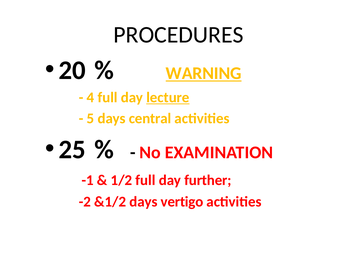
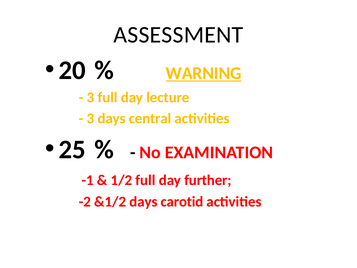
PROCEDURES: PROCEDURES -> ASSESSMENT (178, 35)
4: 4 -> 3 (90, 97)
lecture underline: present -> none (168, 97)
5: 5 -> 3 (90, 118)
vertigo: vertigo -> carotid (182, 202)
